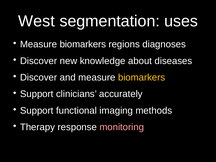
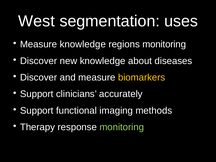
biomarkers: biomarkers -> knowledge (83, 44)
regions diagnoses: diagnoses -> monitoring (164, 44)
monitoring colour: pink -> light green (122, 127)
